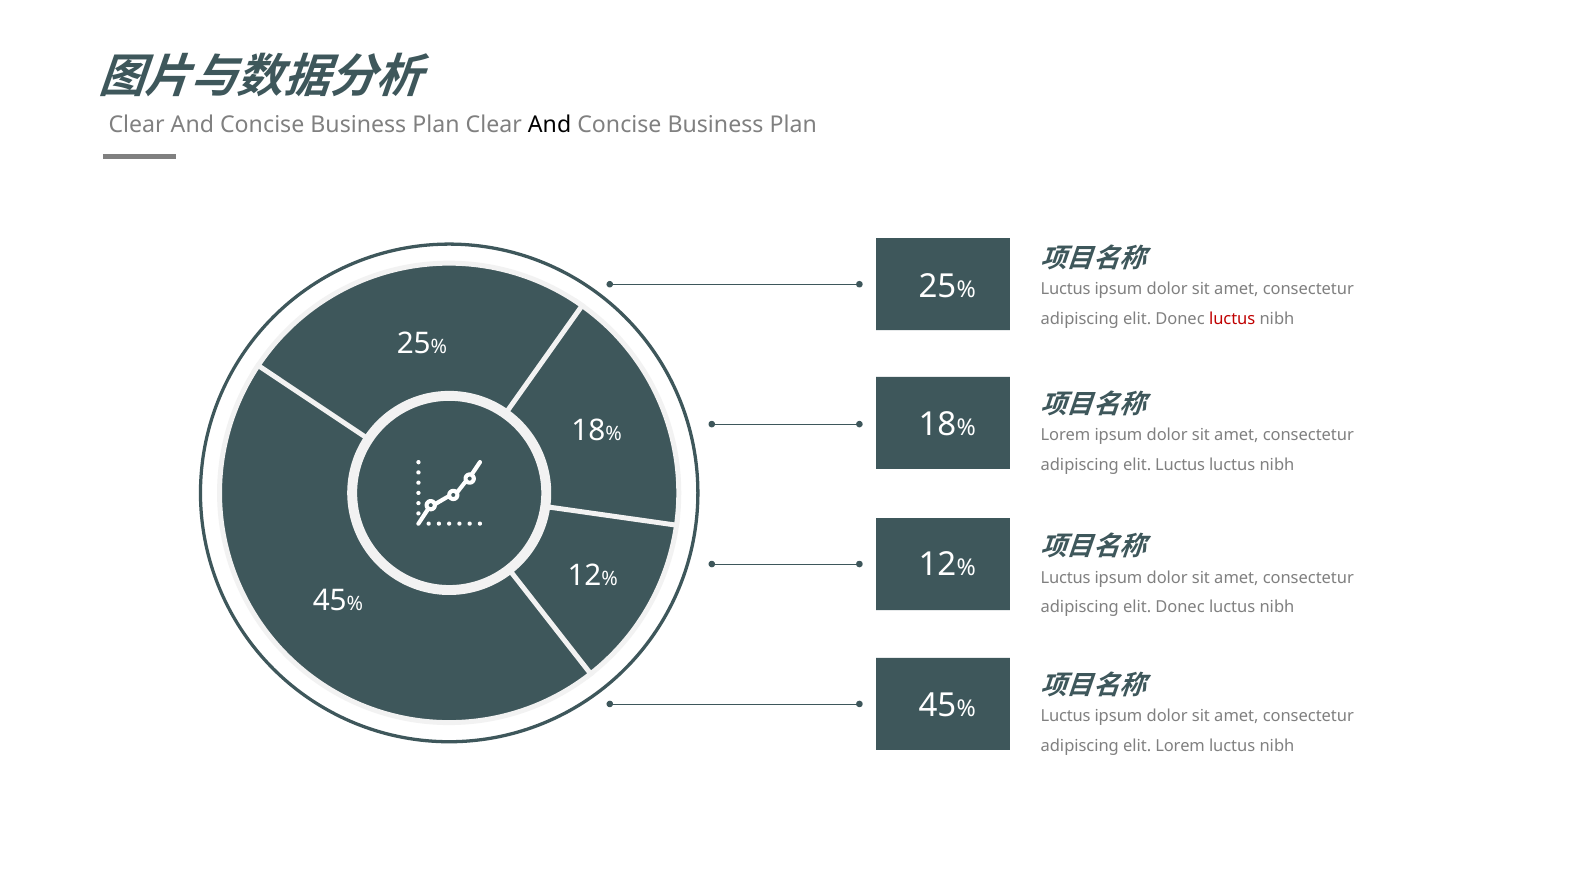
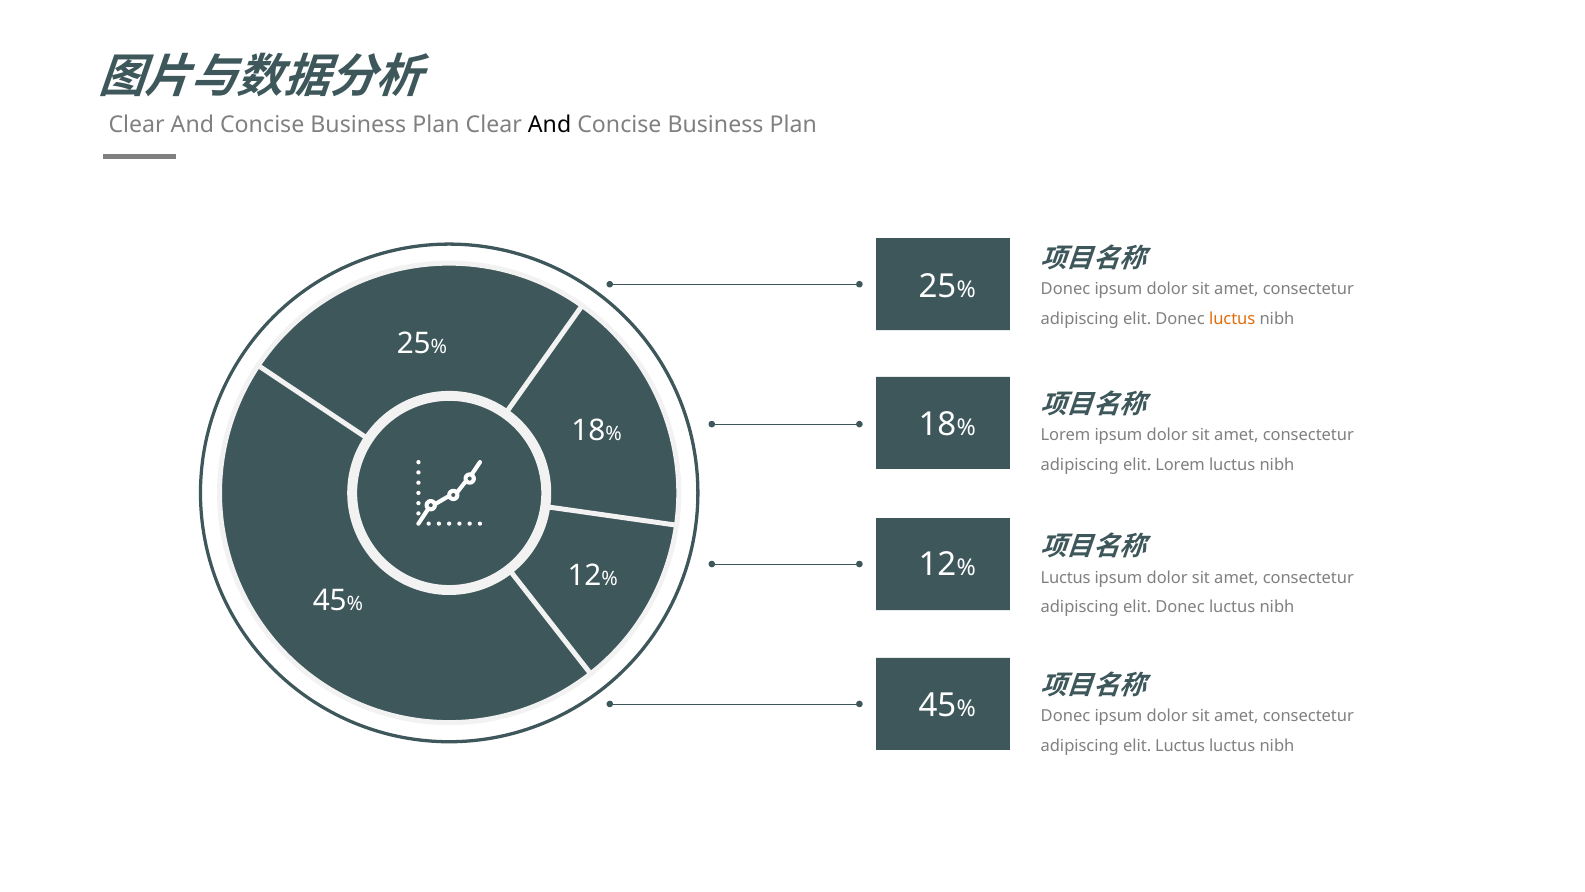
Luctus: Luctus -> Donec (1066, 289)
luctus colour: red -> orange (1232, 319)
elit Luctus: Luctus -> Lorem (1180, 465)
Luctus: Luctus -> Donec (1066, 716)
elit Lorem: Lorem -> Luctus (1180, 746)
